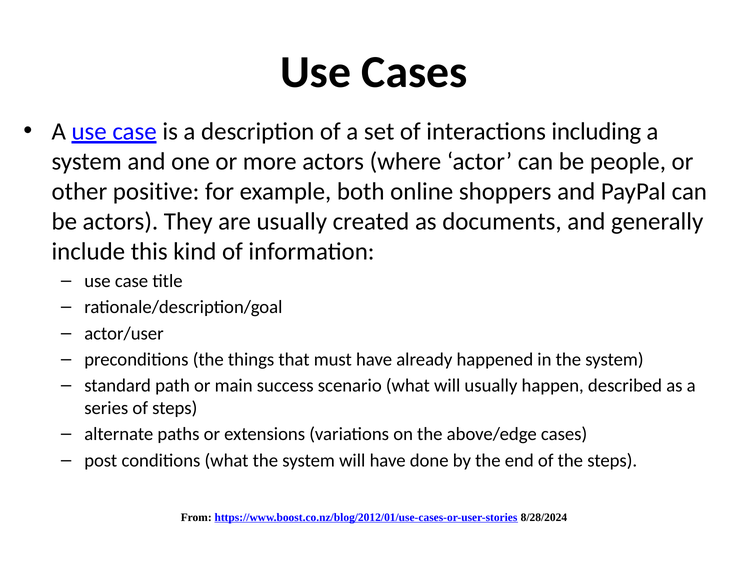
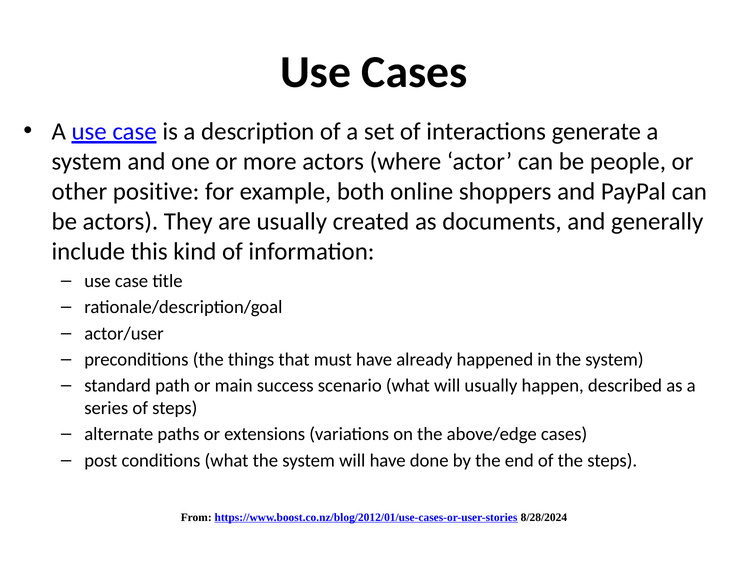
including: including -> generate (596, 131)
